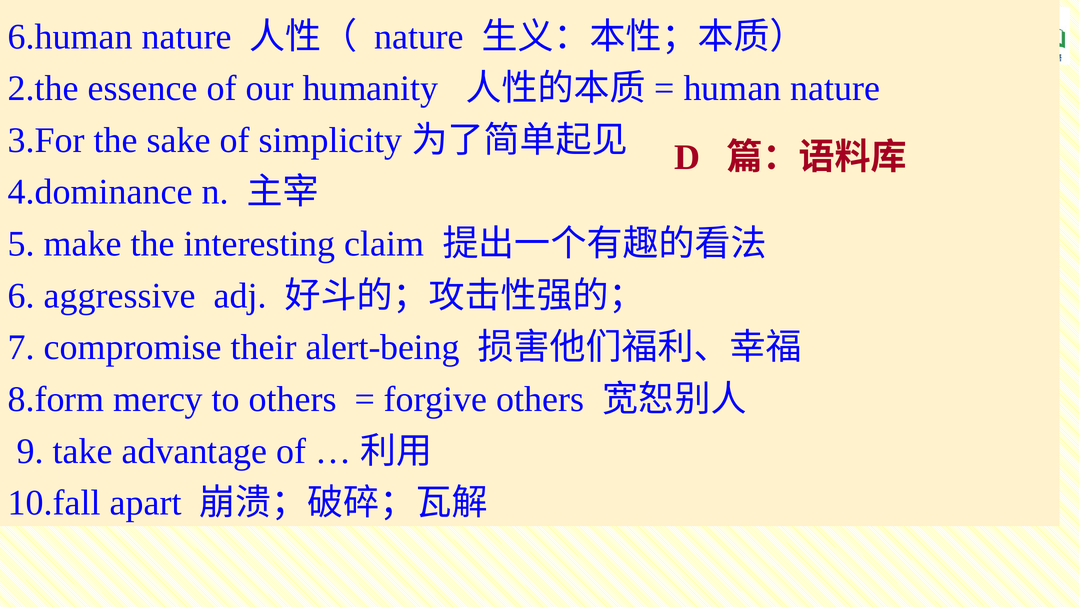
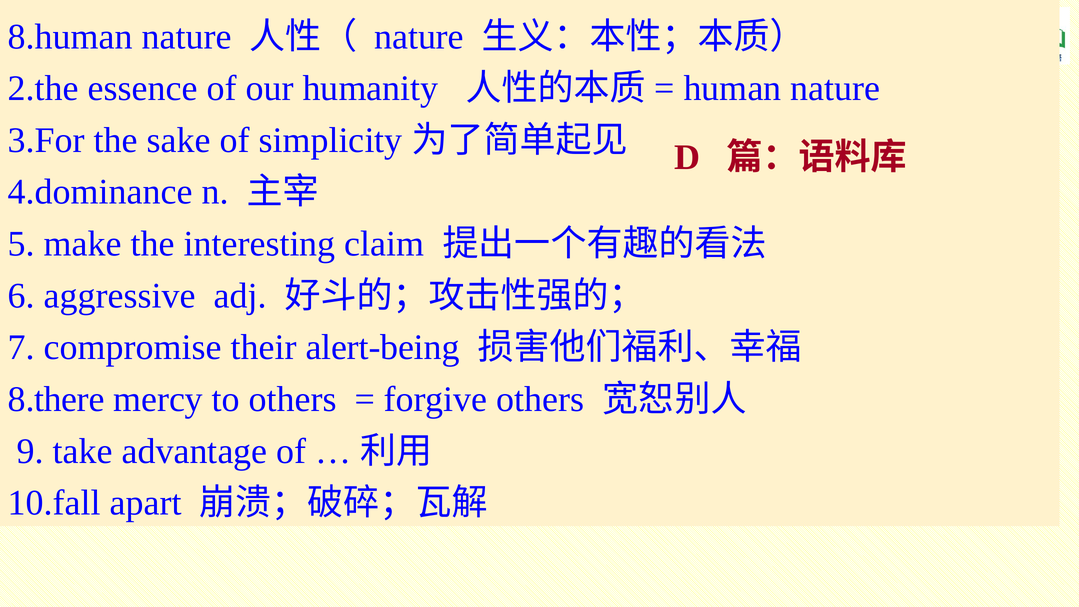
6.human: 6.human -> 8.human (70, 37)
8.form: 8.form -> 8.there (56, 399)
